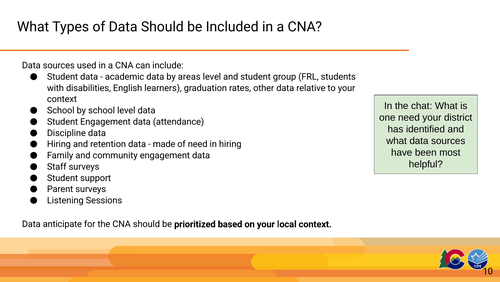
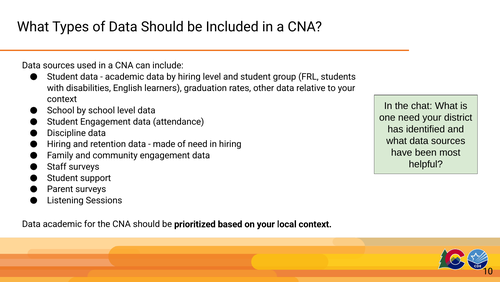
by areas: areas -> hiring (189, 77)
Data anticipate: anticipate -> academic (62, 224)
